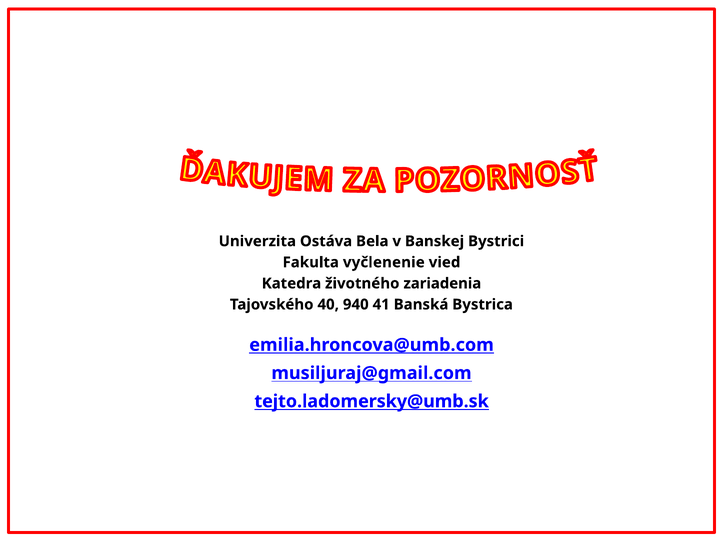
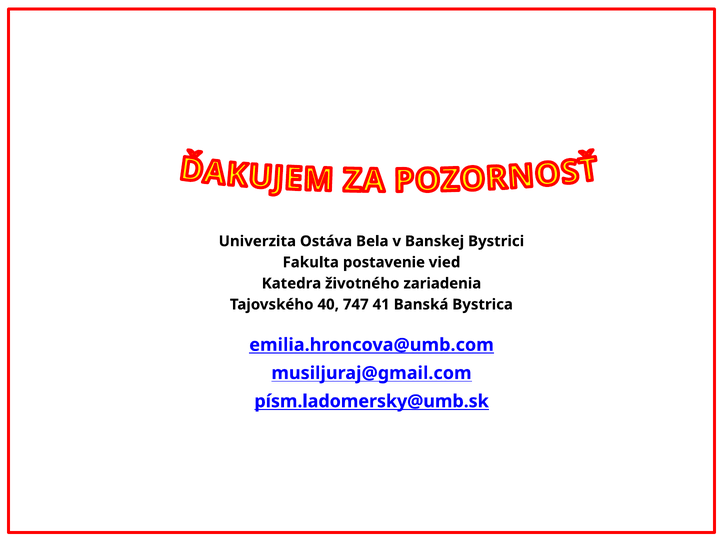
vyčlenenie: vyčlenenie -> postavenie (384, 262)
940: 940 -> 747 (356, 305)
tejto.ladomersky@umb.sk: tejto.ladomersky@umb.sk -> písm.ladomersky@umb.sk (372, 401)
